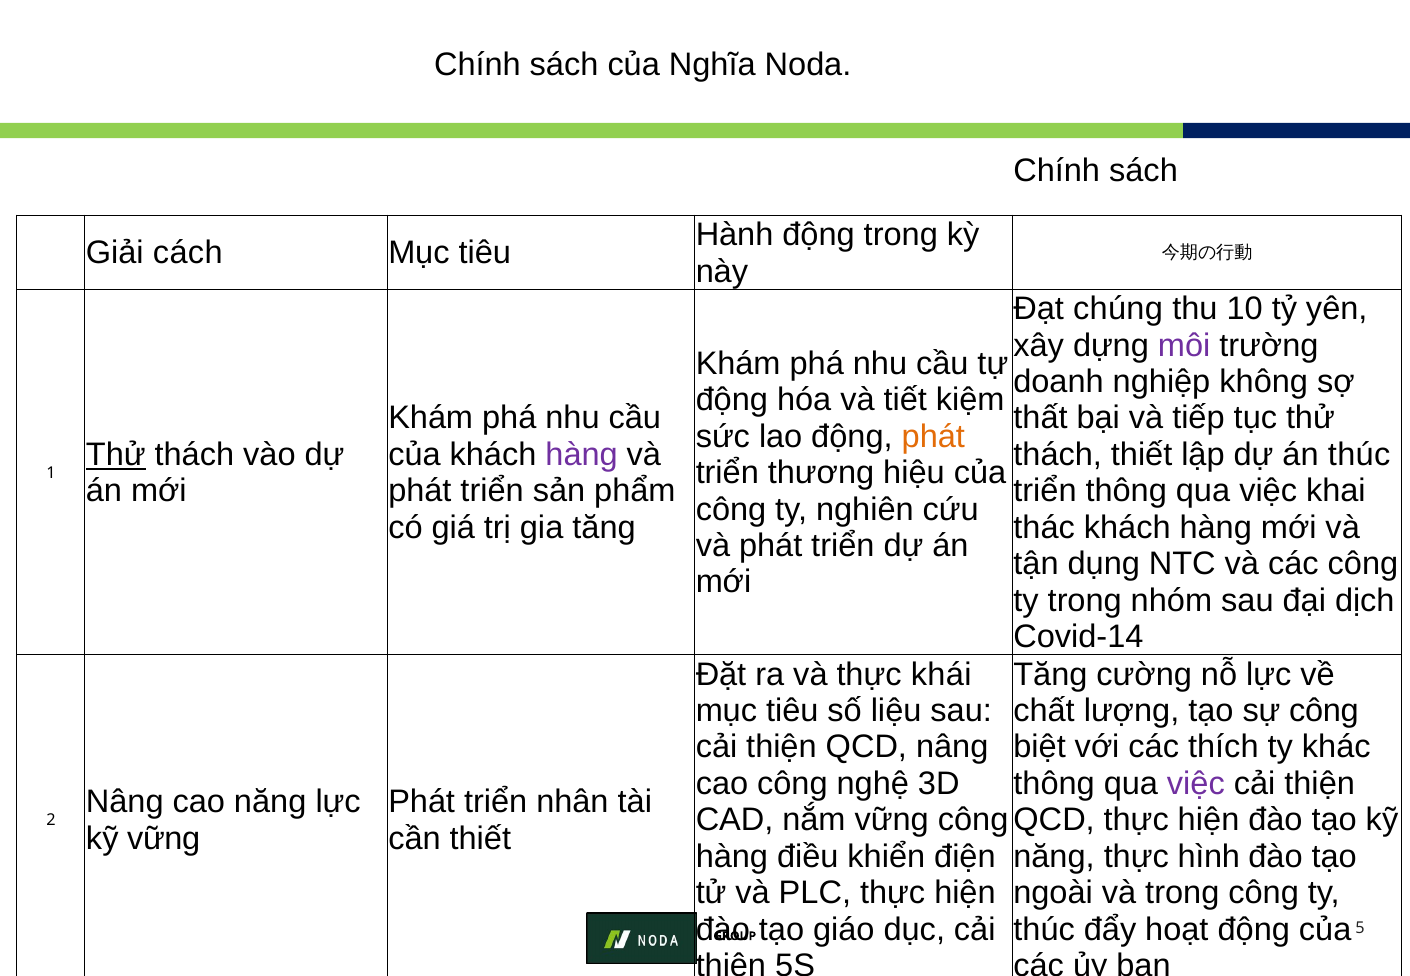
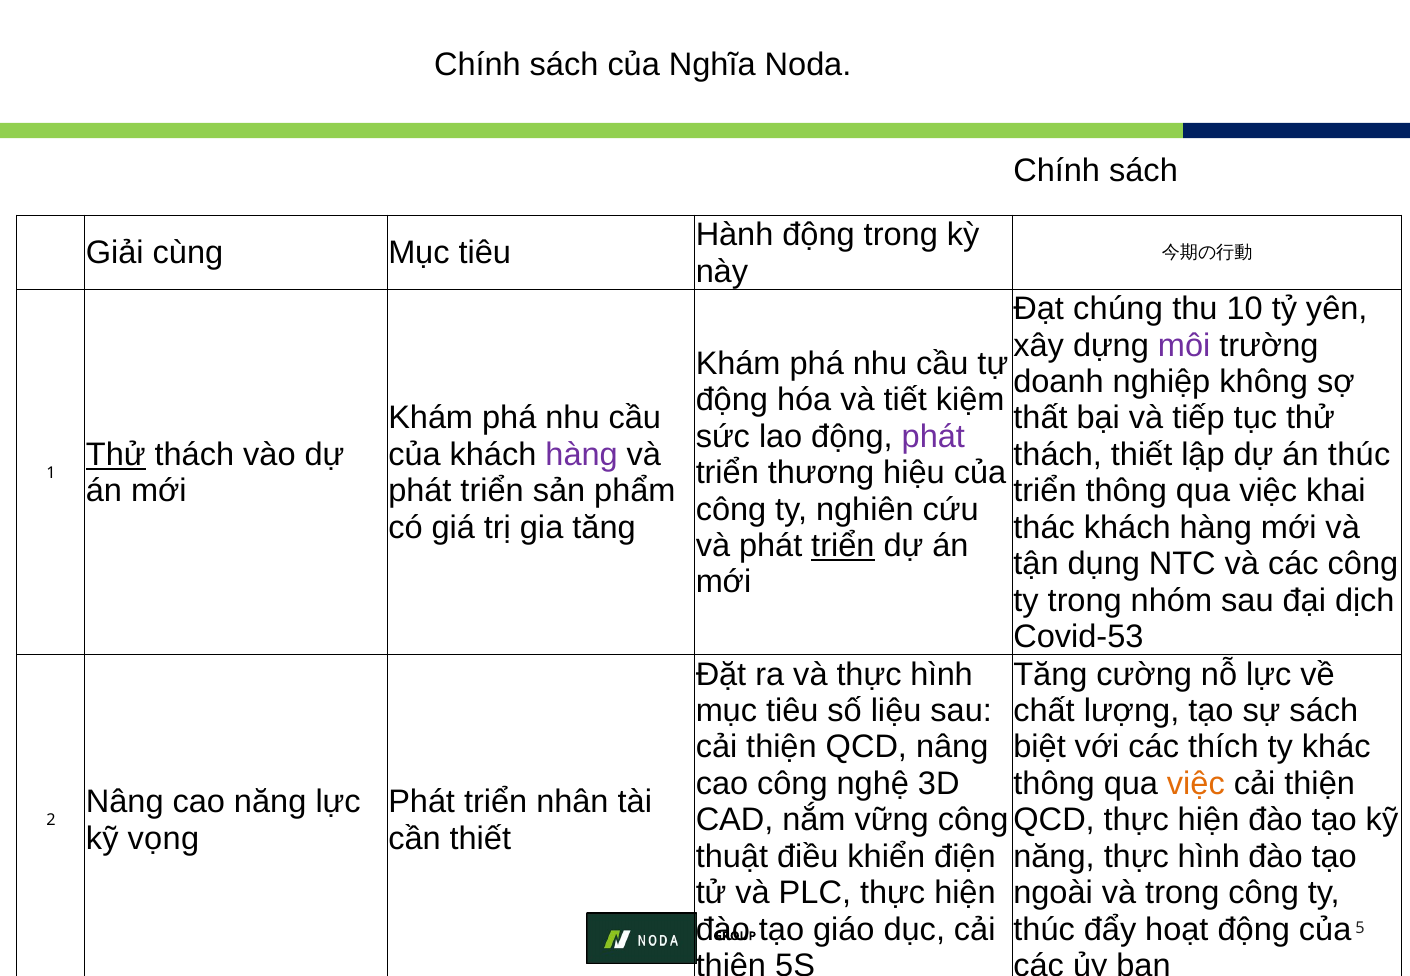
cách: cách -> cùng (188, 253)
phát colour: orange -> purple (933, 437)
triển underline: none -> present (843, 546)
Covid-14: Covid-14 -> Covid-53 (1078, 637)
và thực khái: khái -> hình (942, 674)
sự công: công -> sách (1324, 711)
việc colour: purple -> orange (1196, 784)
kỹ vững: vững -> vọng (163, 838)
hàng: hàng -> thuật (732, 857)
